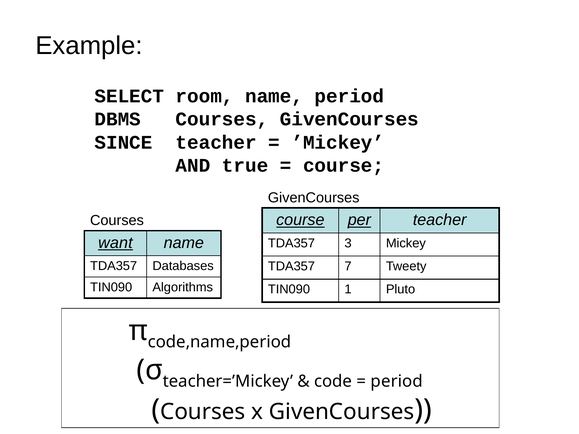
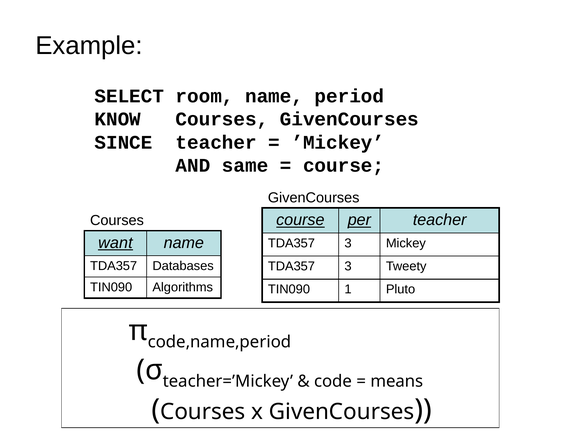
DBMS: DBMS -> KNOW (118, 119)
true: true -> same (245, 166)
7: 7 -> 3 (348, 266)
period: period -> means (397, 382)
